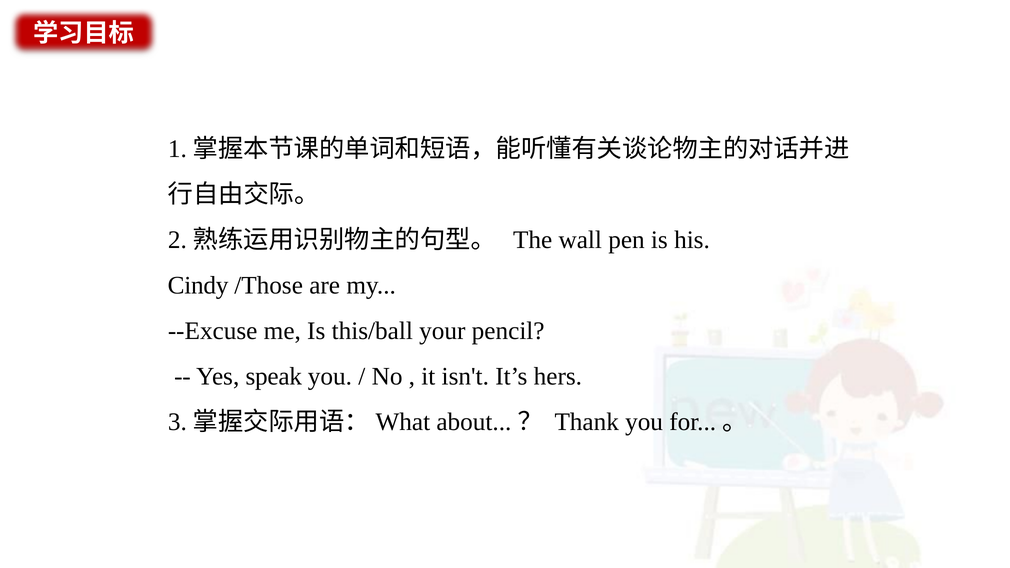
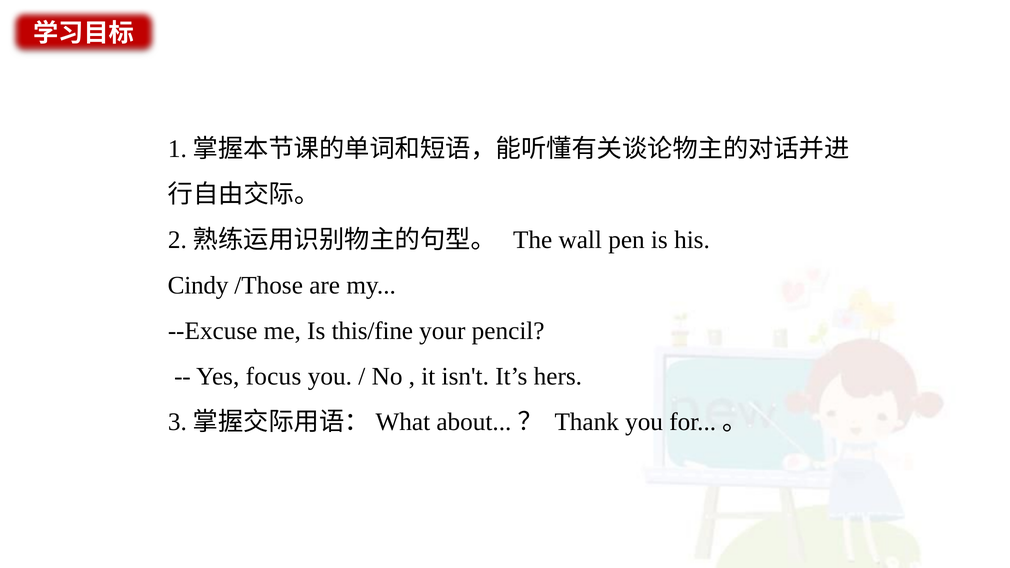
this/ball: this/ball -> this/fine (372, 331)
speak: speak -> focus (273, 376)
